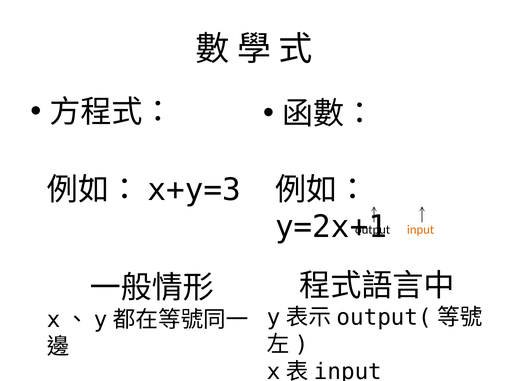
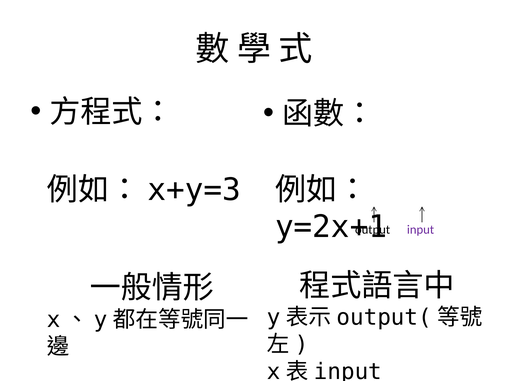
input colour: orange -> purple (421, 229)
